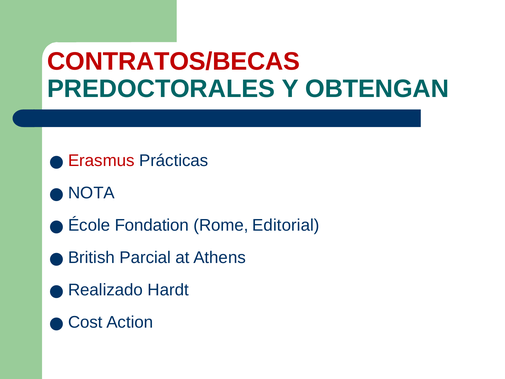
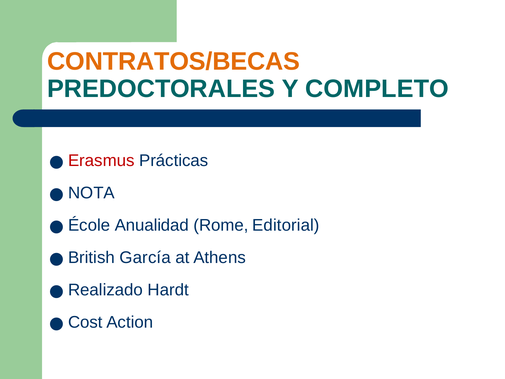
CONTRATOS/BECAS colour: red -> orange (174, 62)
OBTENGAN: OBTENGAN -> COMPLETO (377, 89)
Fondation: Fondation -> Anualidad (152, 225)
Parcial: Parcial -> García (145, 257)
